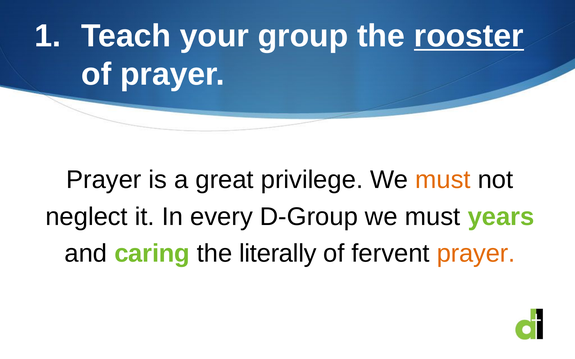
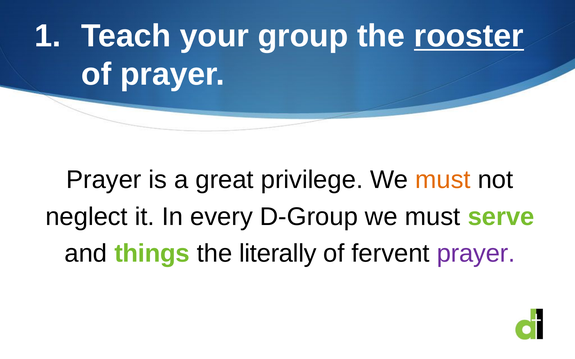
years: years -> serve (501, 217)
caring: caring -> things (152, 254)
prayer colour: orange -> purple (476, 254)
